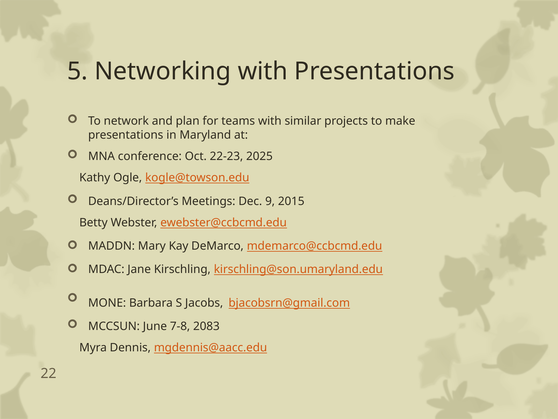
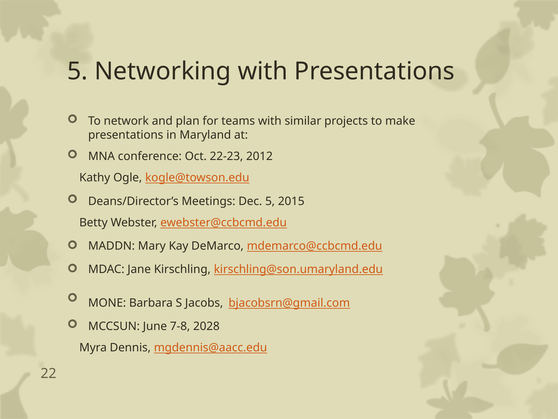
2025: 2025 -> 2012 (259, 156)
Dec 9: 9 -> 5 (270, 201)
2083: 2083 -> 2028 (206, 326)
